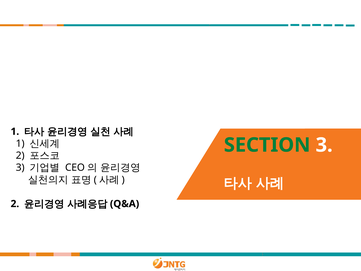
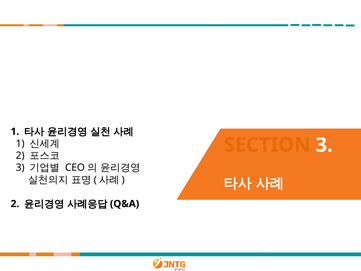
SECTION colour: green -> orange (267, 145)
